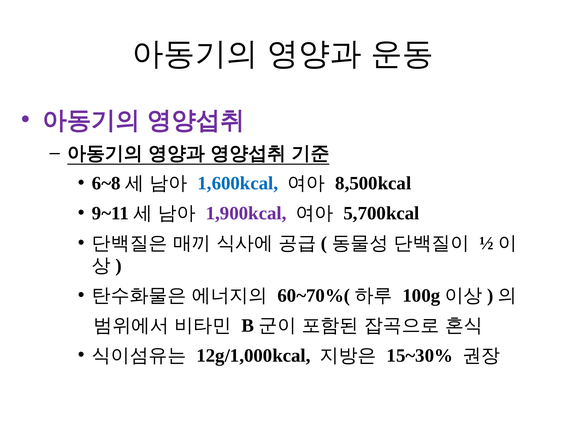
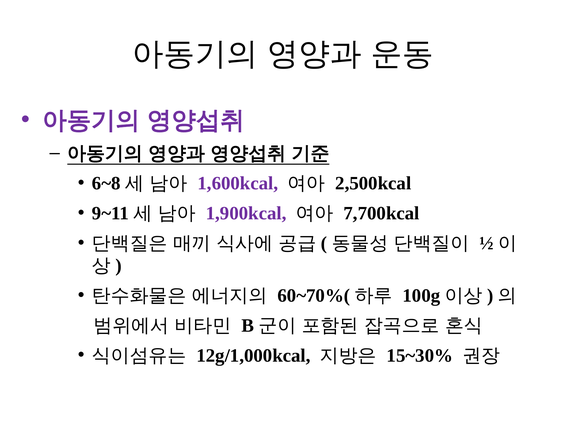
1,600kcal colour: blue -> purple (238, 184)
8,500kcal: 8,500kcal -> 2,500kcal (373, 184)
5,700kcal: 5,700kcal -> 7,700kcal (382, 214)
